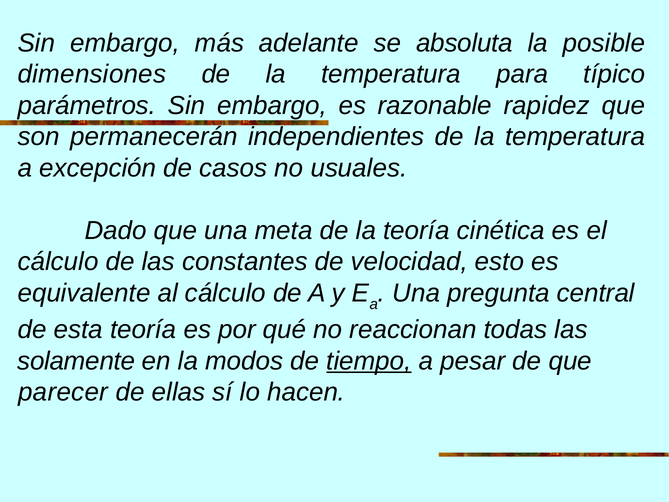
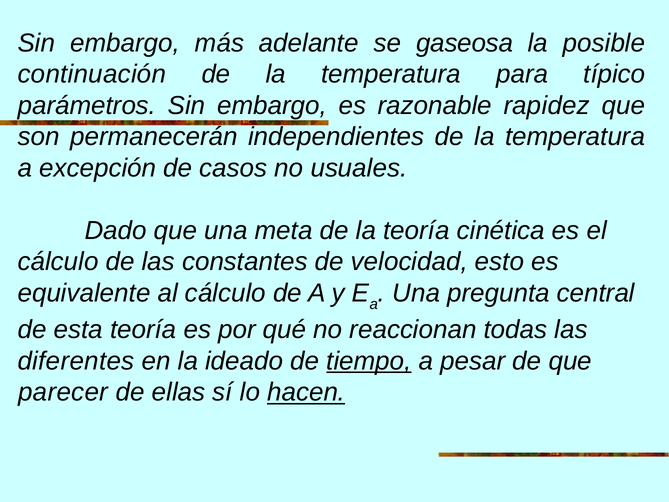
absoluta: absoluta -> gaseosa (465, 43)
dimensiones: dimensiones -> continuación (92, 74)
solamente: solamente -> diferentes (76, 361)
modos: modos -> ideado (244, 361)
hacen underline: none -> present (306, 392)
